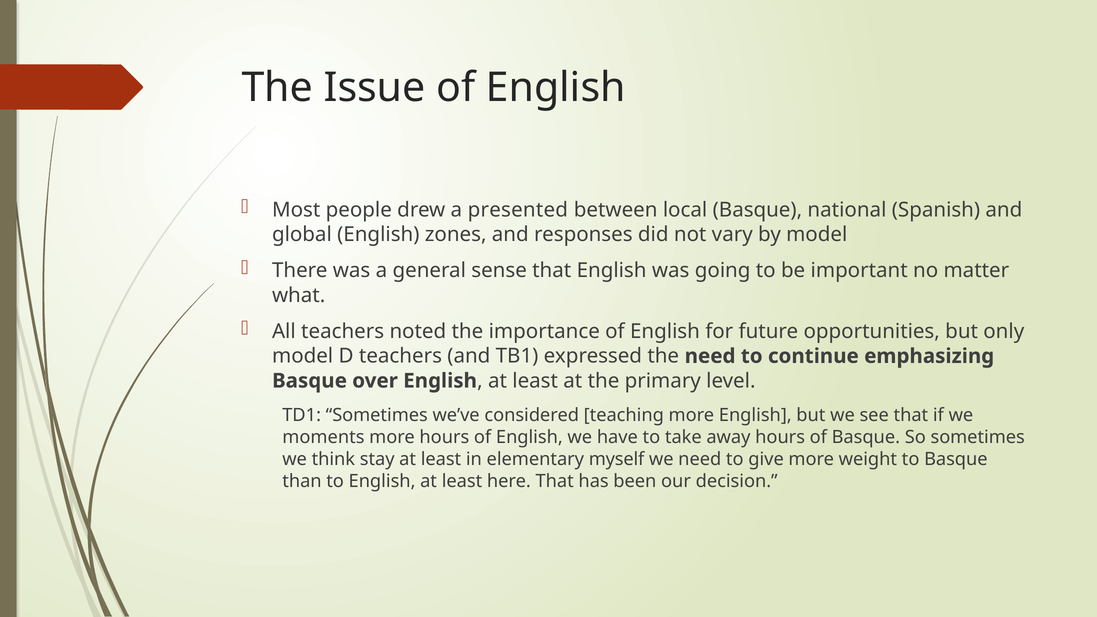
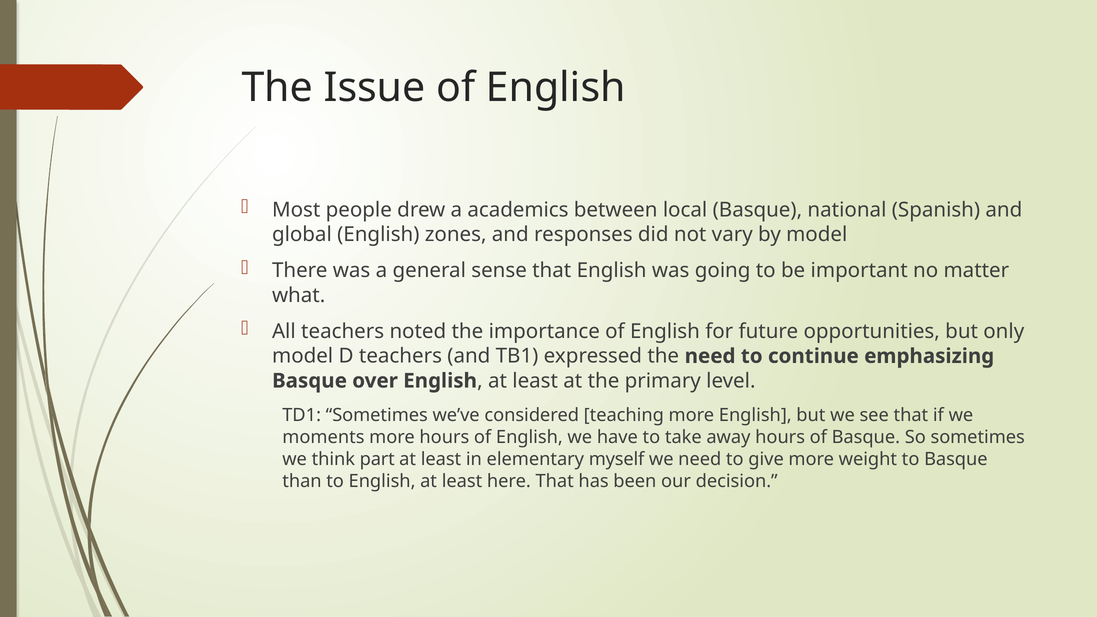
presented: presented -> academics (518, 210)
stay: stay -> part (377, 459)
